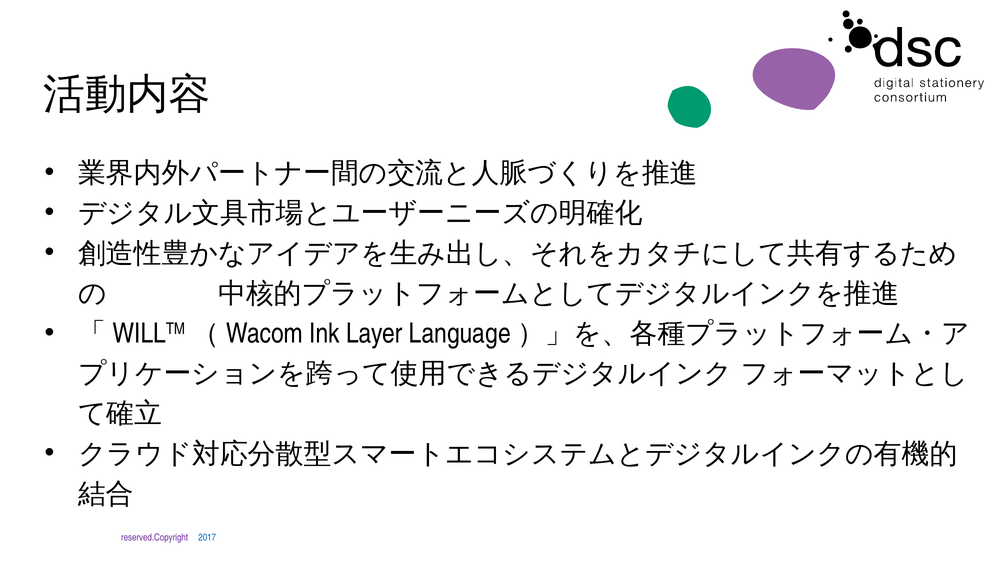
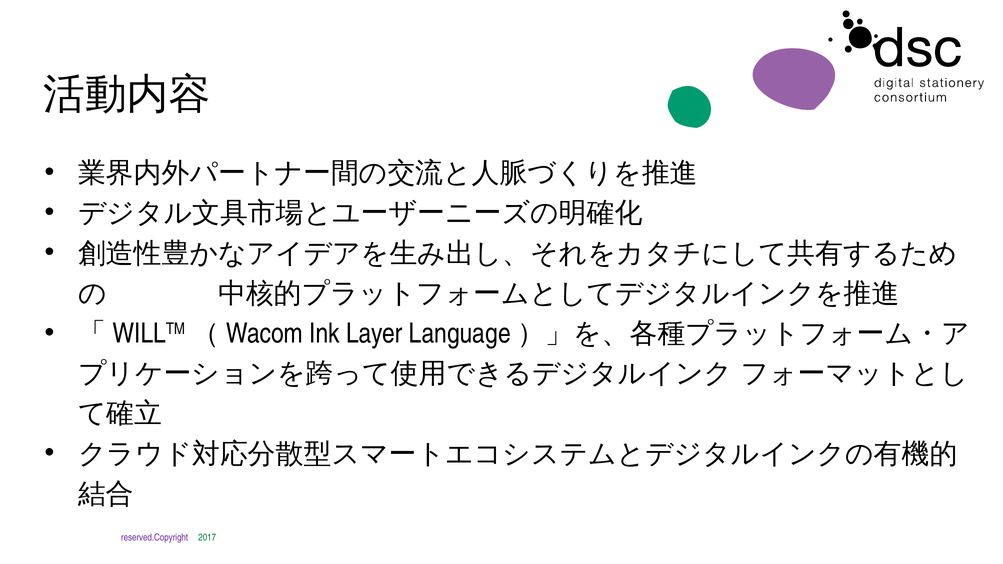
2017 colour: blue -> green (207, 538)
